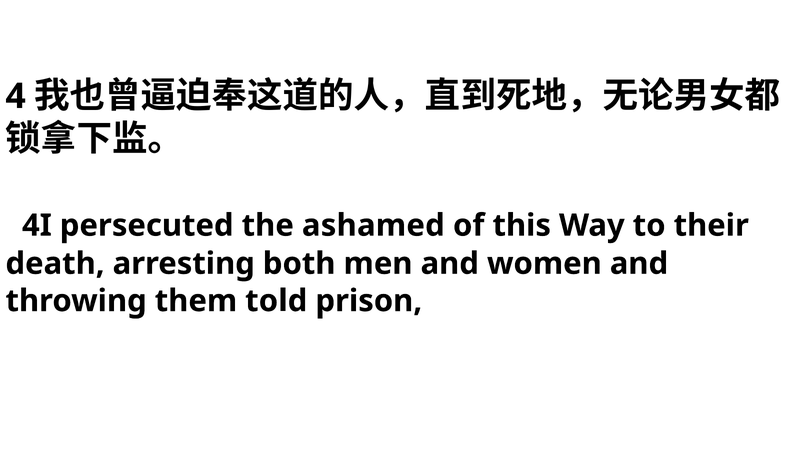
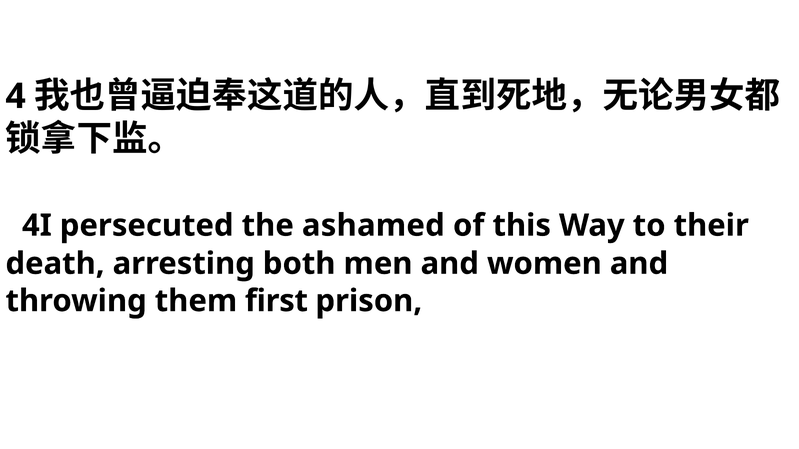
told: told -> first (276, 301)
